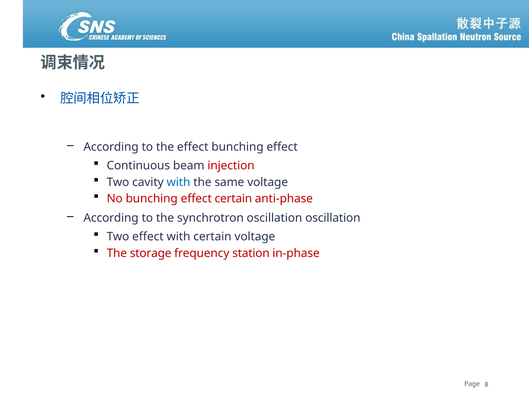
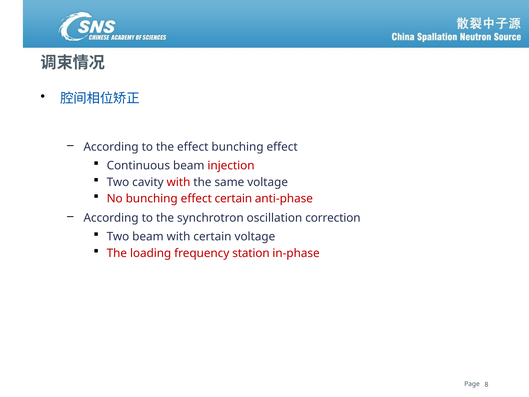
with colour: blue -> red (179, 182)
oscillation oscillation: oscillation -> correction (333, 218)
Two effect: effect -> beam (148, 237)
storage: storage -> loading (151, 253)
